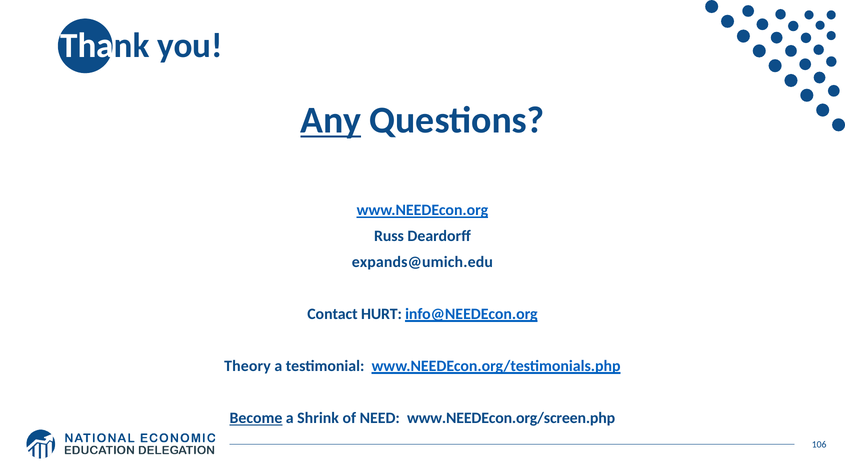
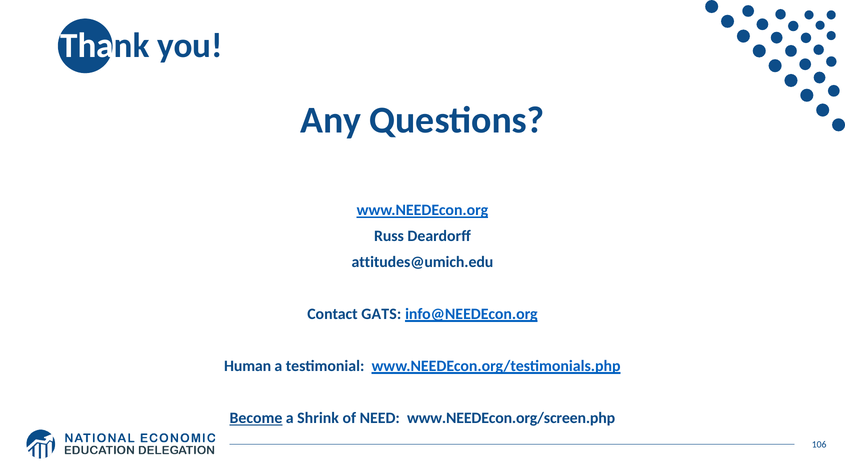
Any underline: present -> none (331, 120)
expands@umich.edu: expands@umich.edu -> attitudes@umich.edu (422, 262)
HURT: HURT -> GATS (381, 314)
Theory: Theory -> Human (248, 366)
